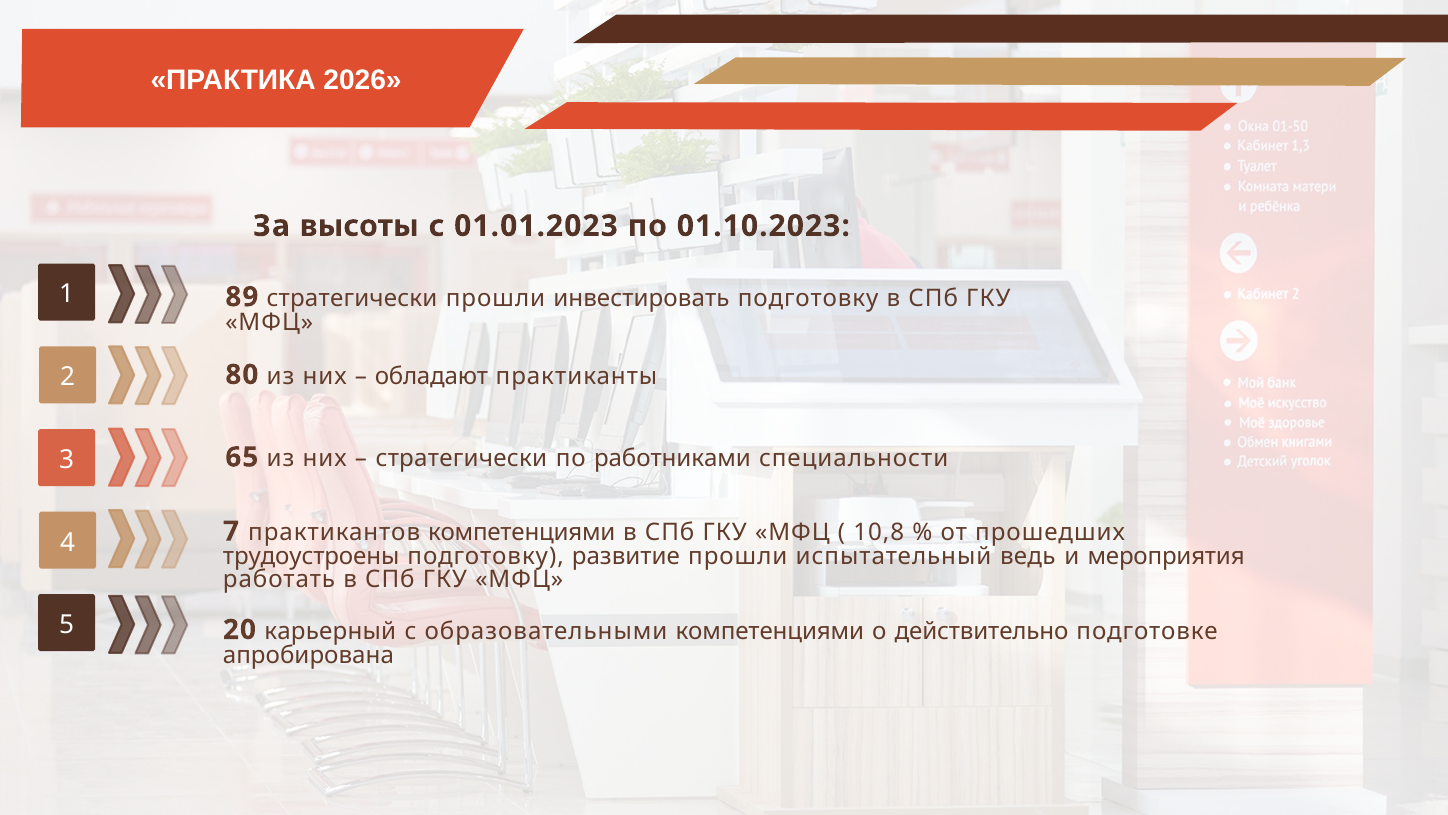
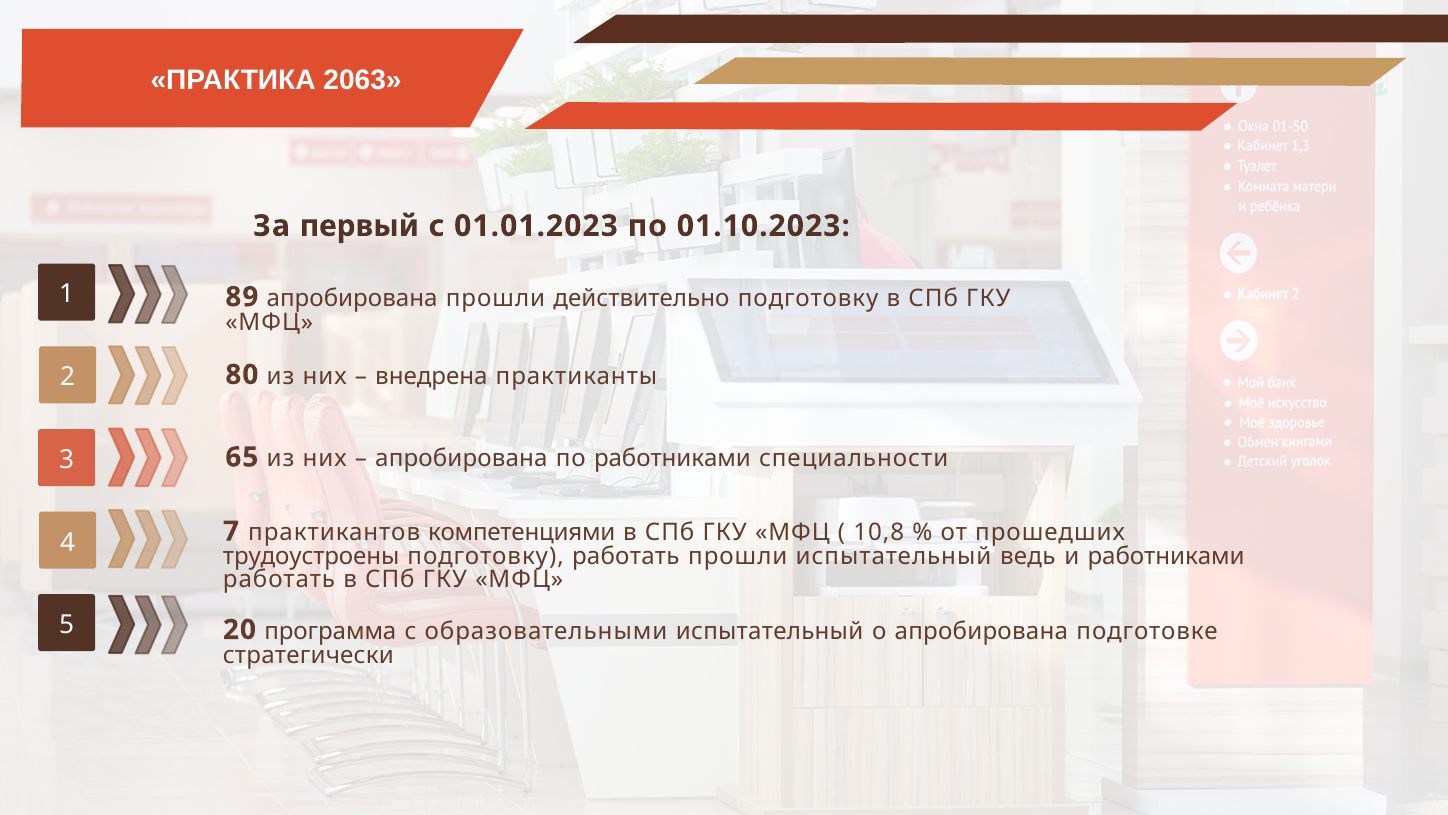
2026: 2026 -> 2063 (363, 80)
высоты: высоты -> первый (359, 226)
89 стратегически: стратегически -> апробирована (352, 298)
инвестировать: инвестировать -> действительно (641, 298)
обладают: обладают -> внедрена (431, 376)
стратегически: стратегически -> апробирована (461, 458)
подготовку развитие: развитие -> работать (626, 556)
и мероприятия: мероприятия -> работниками (1166, 556)
карьерный: карьерный -> программа (330, 631)
образовательными компетенциями: компетенциями -> испытательный (770, 631)
о действительно: действительно -> апробирована (981, 631)
апробирована: апробирована -> стратегически (308, 655)
